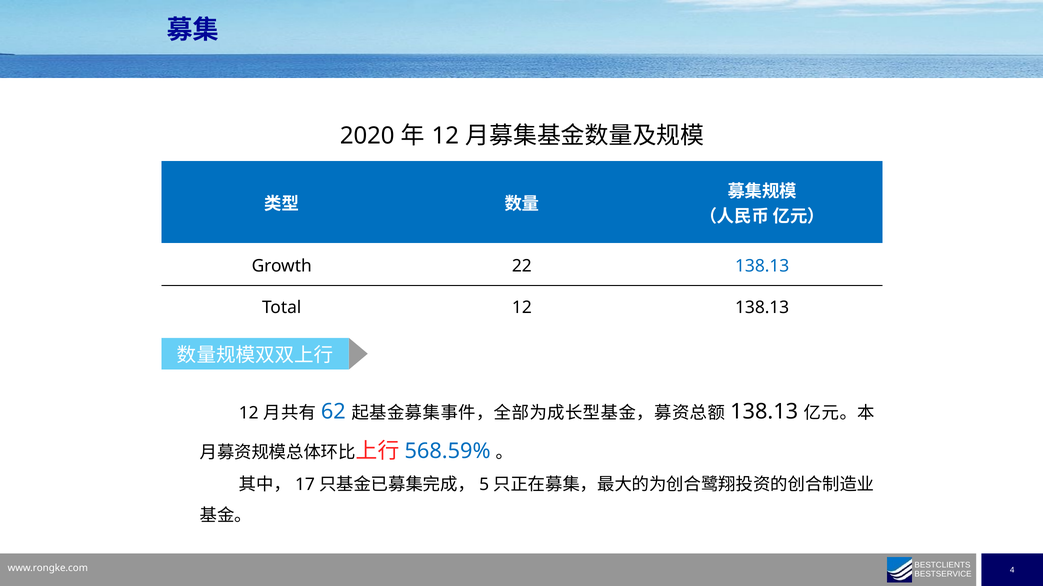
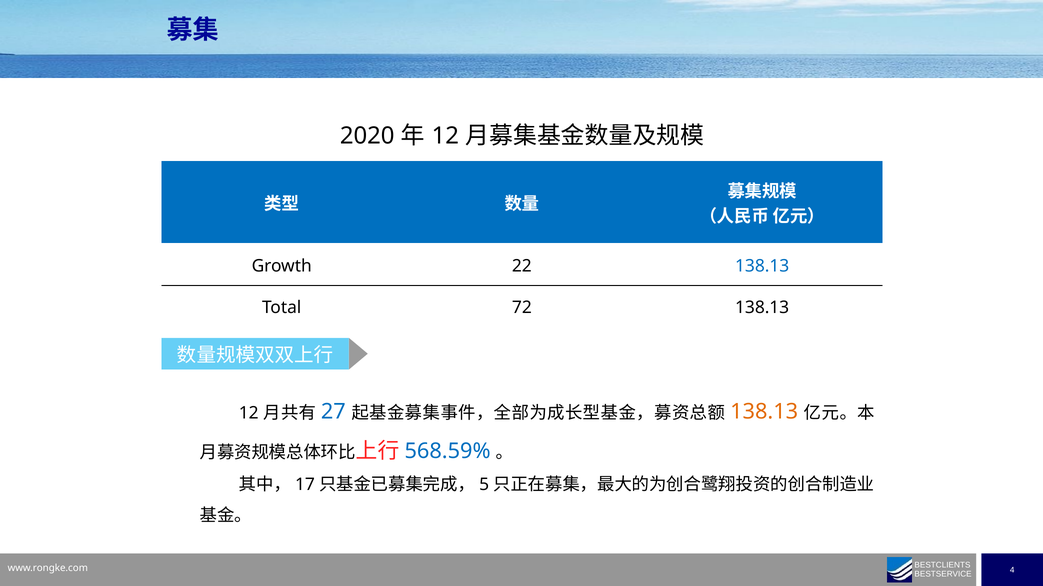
Total 12: 12 -> 72 (522, 308)
62: 62 -> 27 (333, 412)
138.13 colour: black -> orange (764, 412)
